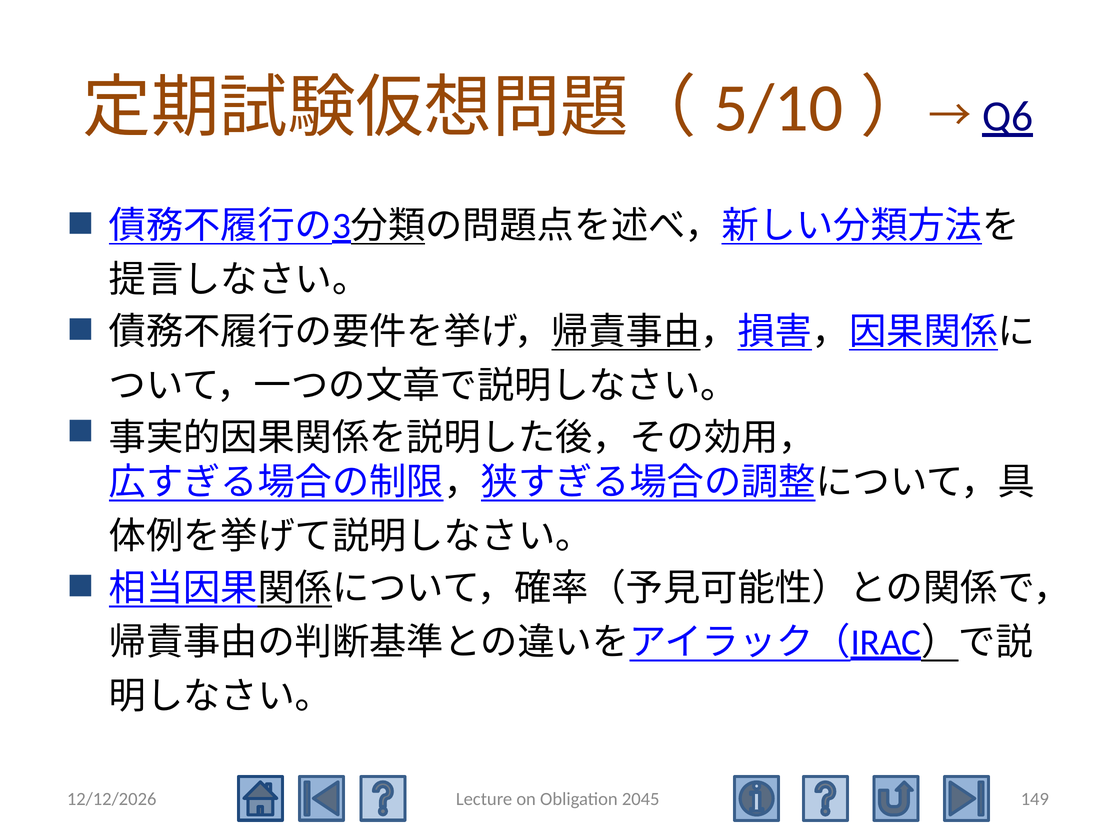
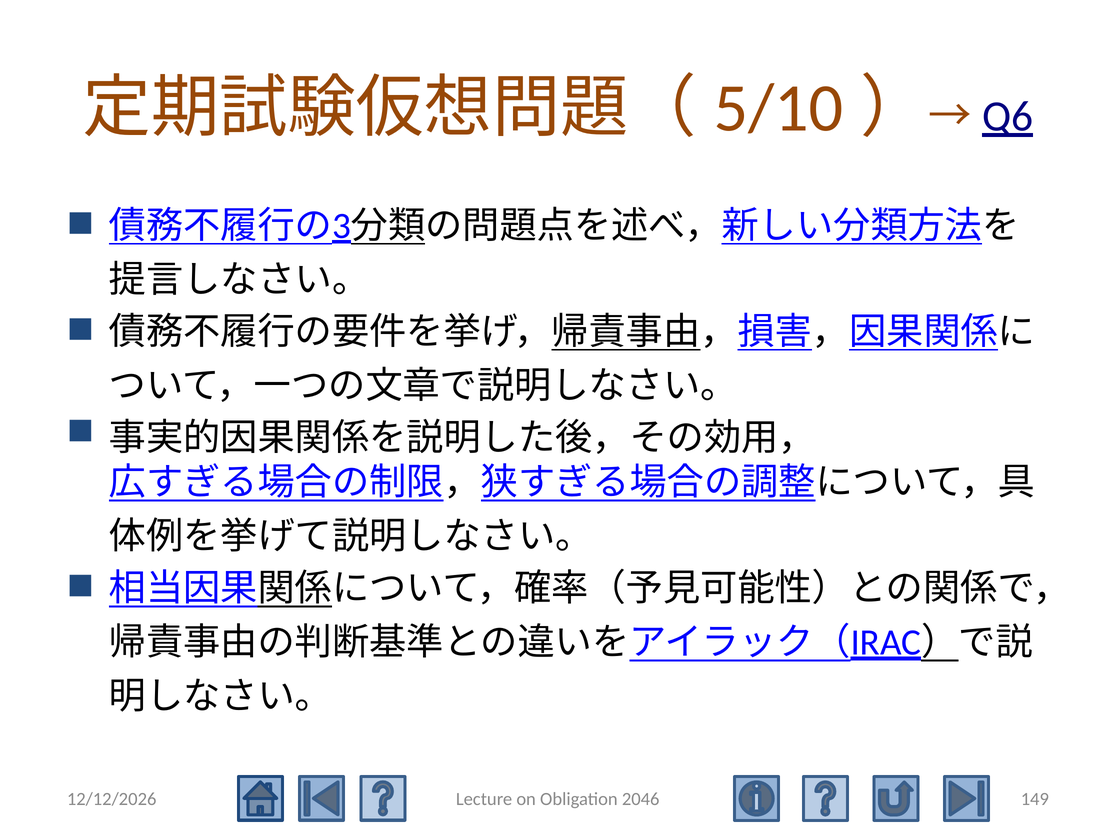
2045: 2045 -> 2046 (641, 799)
